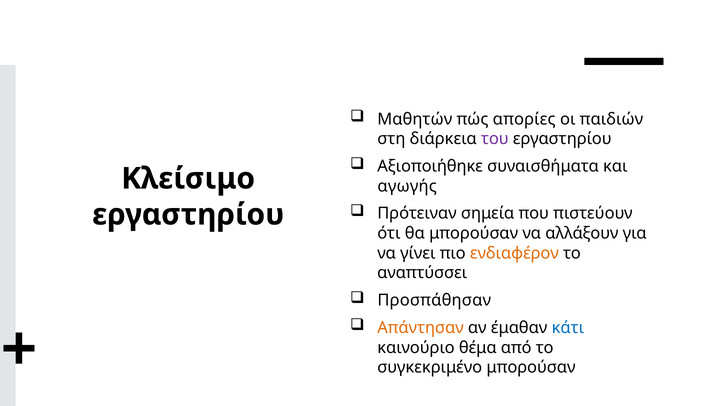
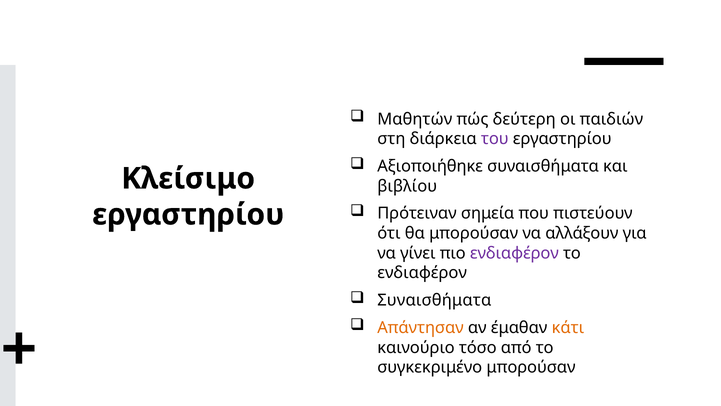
απορίες: απορίες -> δεύτερη (524, 119)
αγωγής: αγωγής -> βιβλίου (407, 186)
ενδιαφέρον colour: orange -> purple (514, 253)
αναπτύσσει: αναπτύσσει -> ενδιαφέρον (422, 273)
Προσπάθησαν: Προσπάθησαν -> Συναισθήματα (434, 300)
κάτι colour: blue -> orange (568, 327)
θέμα: θέμα -> τόσο (478, 347)
